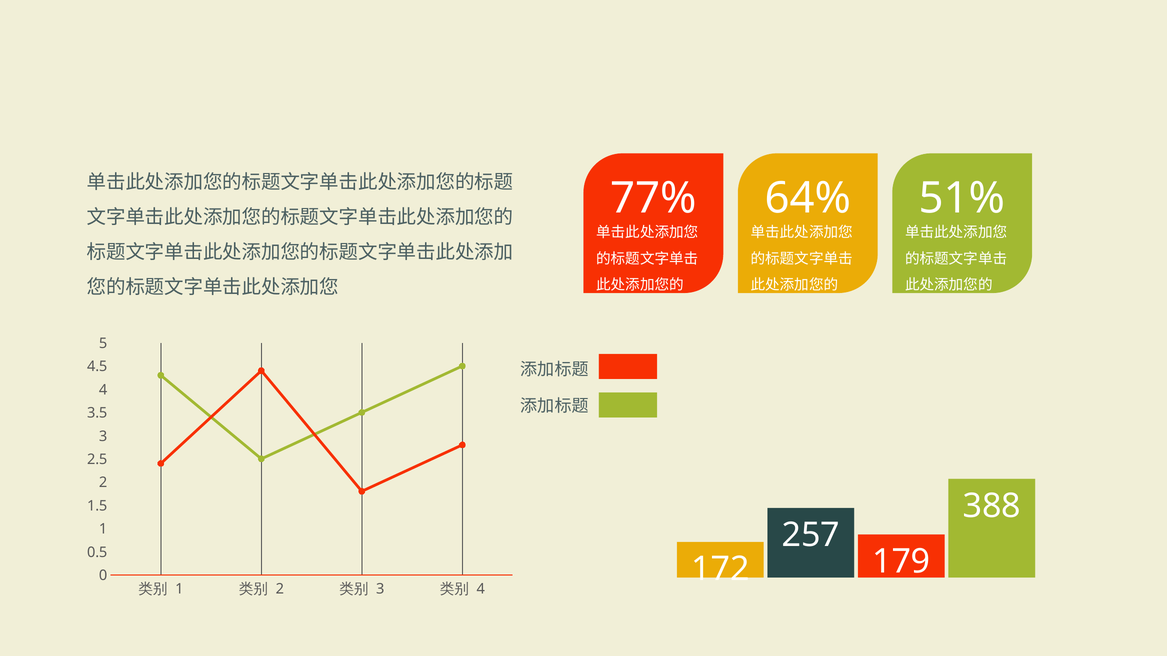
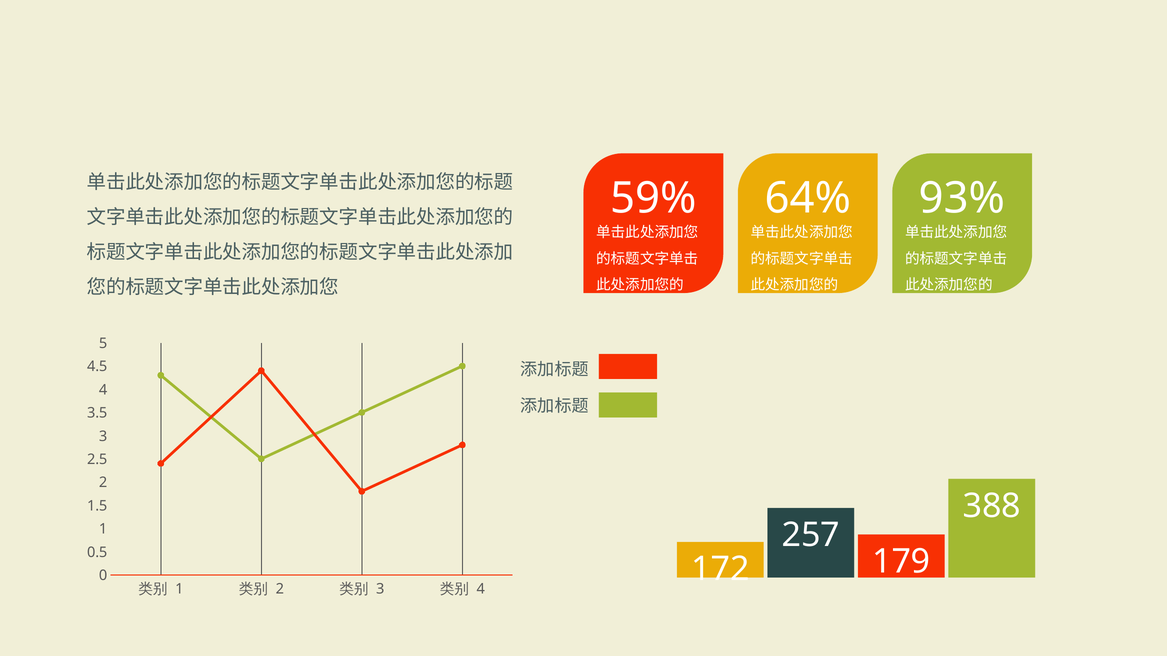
77%: 77% -> 59% (653, 199)
51%: 51% -> 93% (962, 199)
